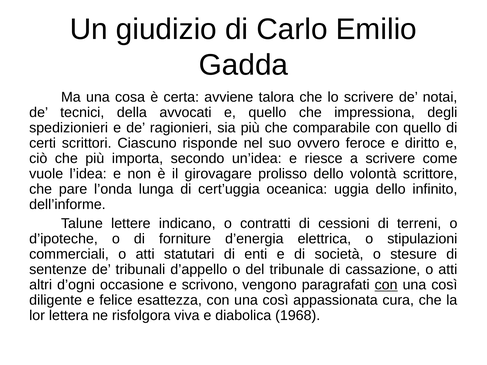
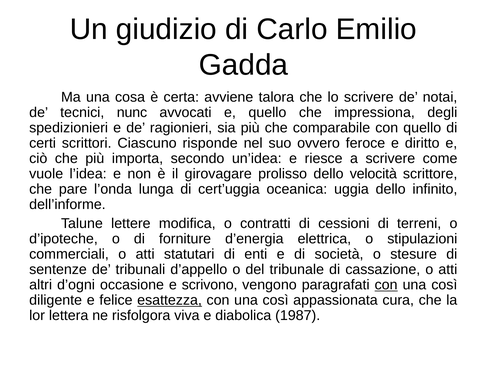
della: della -> nunc (132, 113)
volontà: volontà -> velocità (373, 174)
indicano: indicano -> modifica (187, 224)
esattezza underline: none -> present (170, 300)
1968: 1968 -> 1987 (298, 316)
